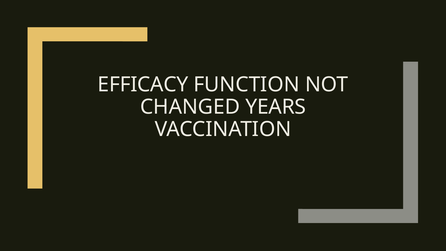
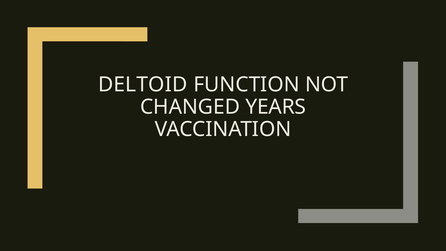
EFFICACY: EFFICACY -> DELTOID (143, 84)
